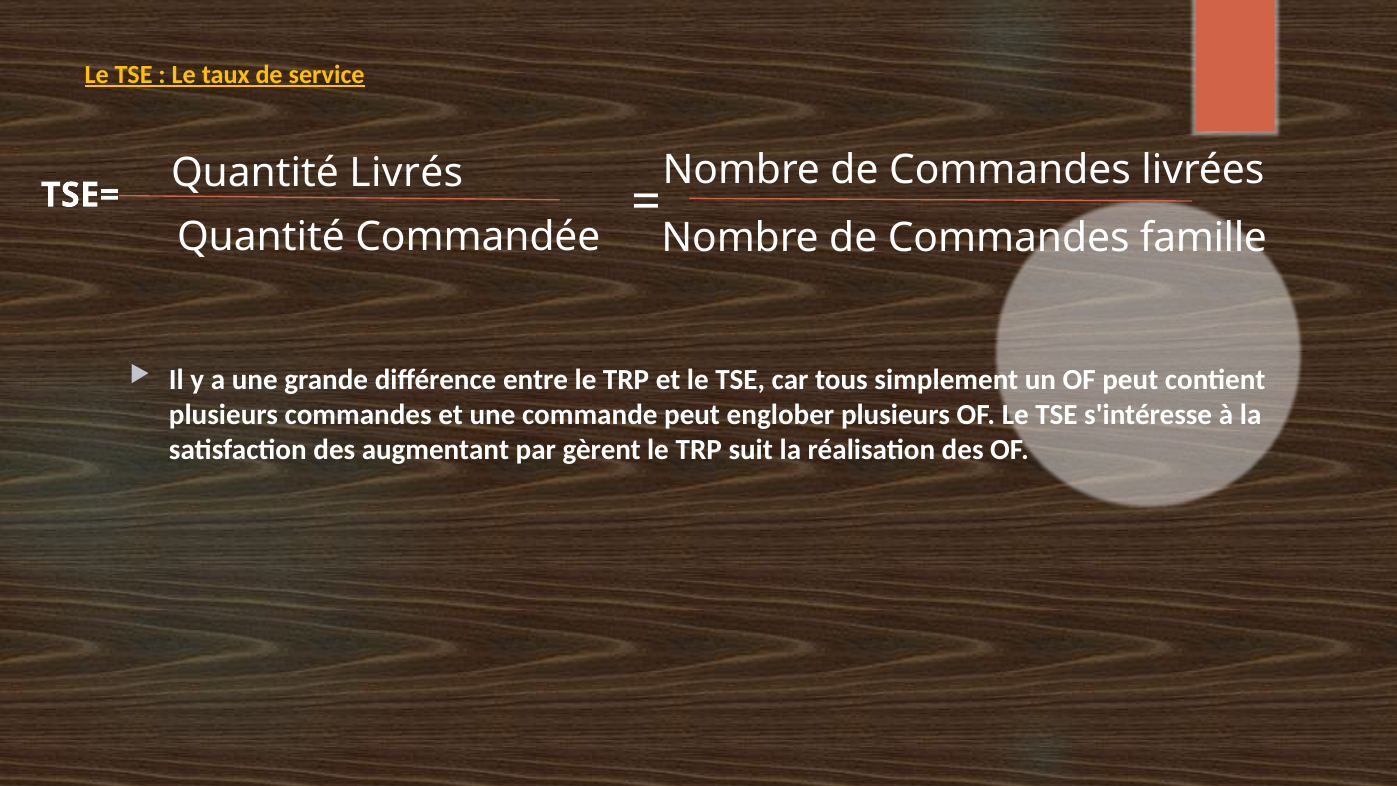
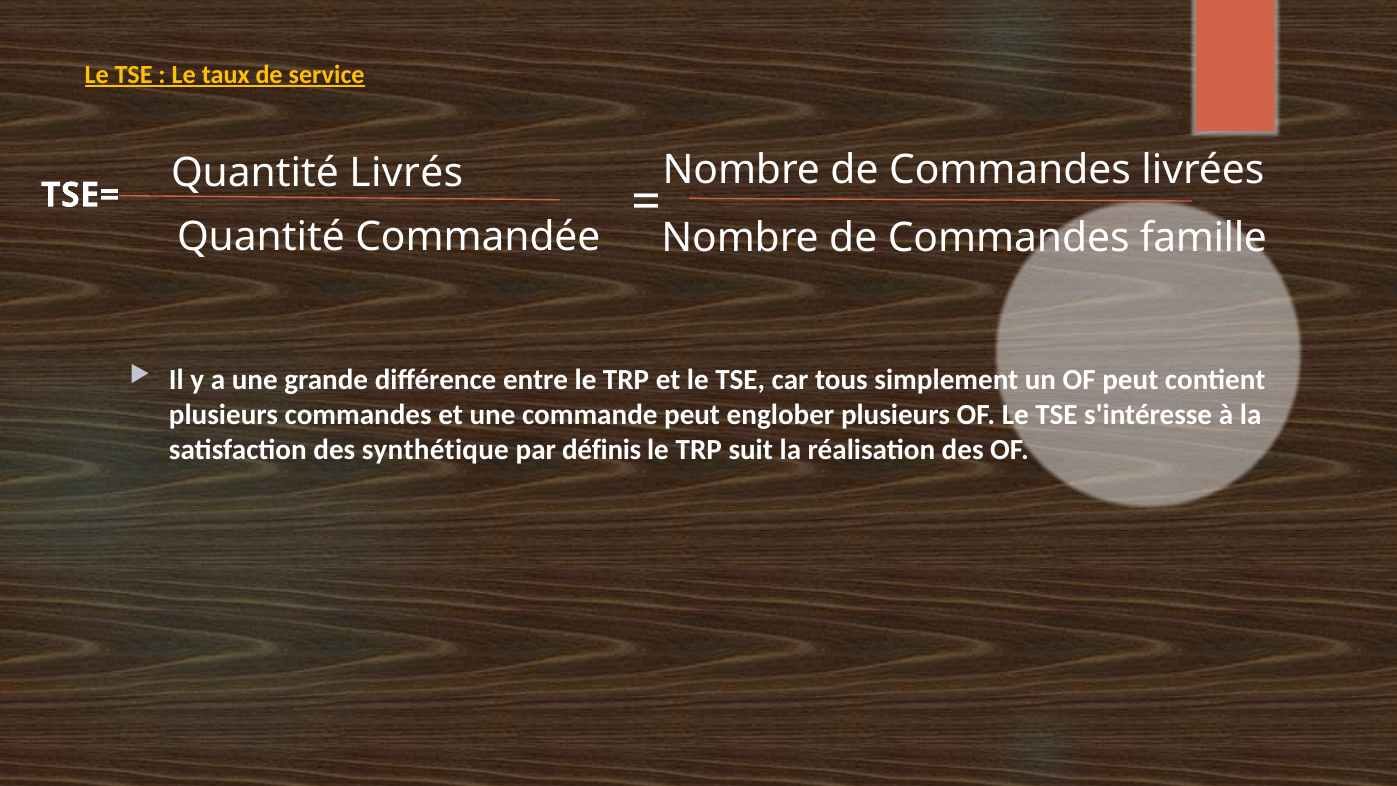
augmentant: augmentant -> synthétique (435, 449)
gèrent: gèrent -> définis (602, 449)
